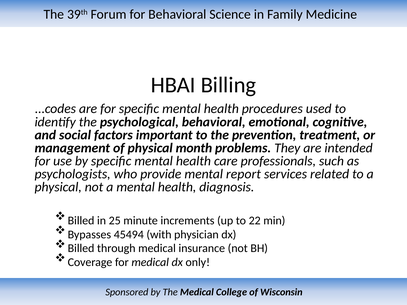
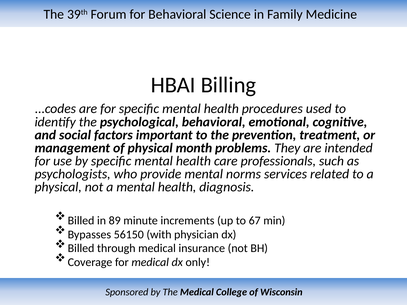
report: report -> norms (243, 174)
25: 25 -> 89 (115, 221)
22: 22 -> 67 (255, 221)
45494: 45494 -> 56150 (129, 235)
